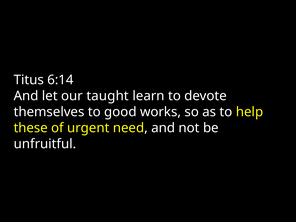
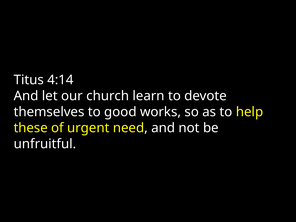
6:14: 6:14 -> 4:14 (60, 80)
taught: taught -> church (108, 96)
